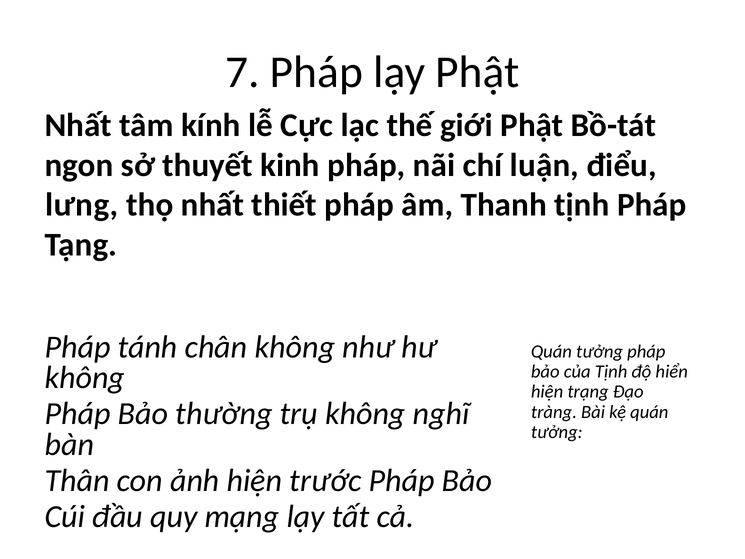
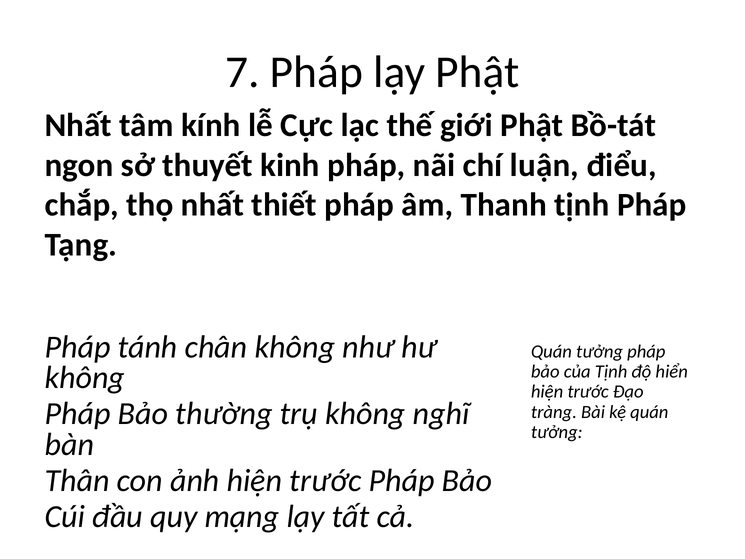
lưng: lưng -> chắp (82, 205)
trạng: trạng -> trước (588, 392)
